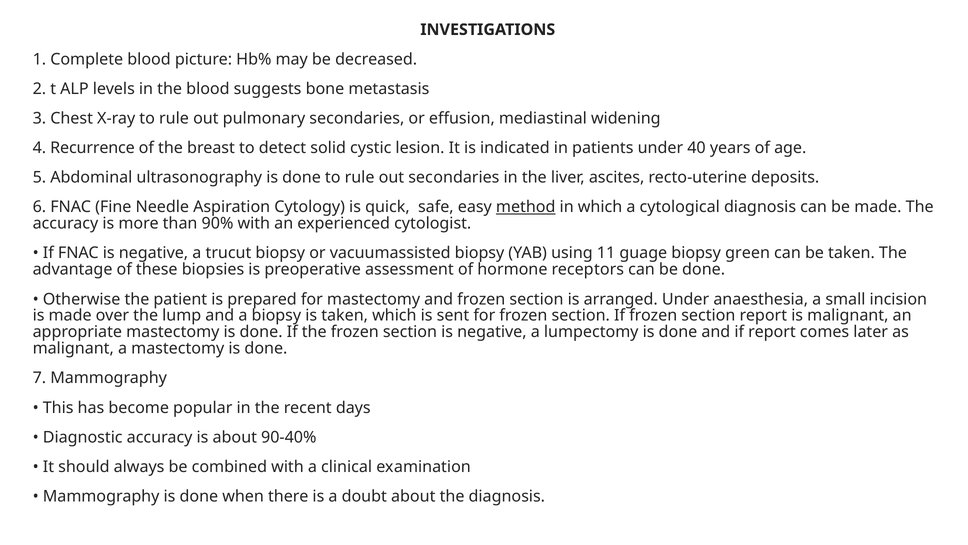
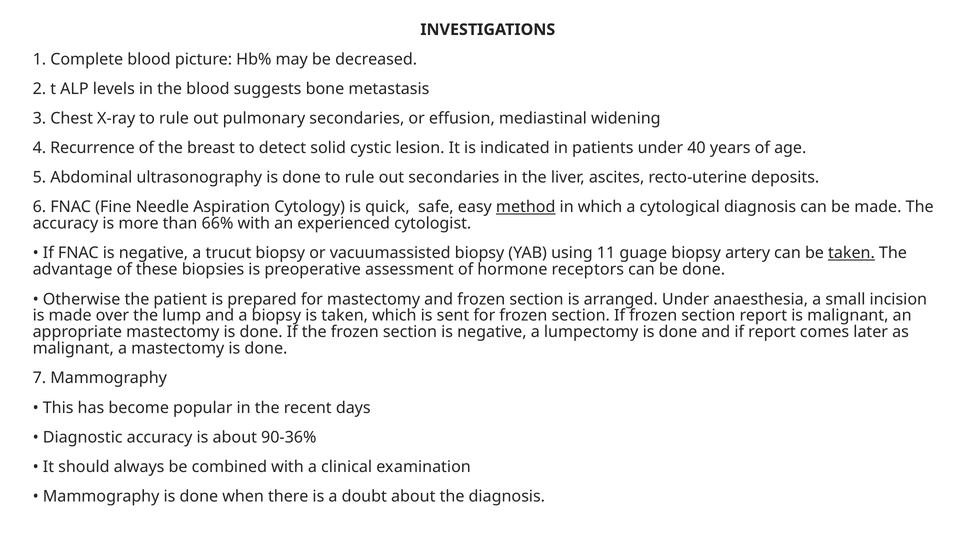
90%: 90% -> 66% (218, 223)
green: green -> artery (748, 253)
taken underline: none -> present (851, 253)
90-40%: 90-40% -> 90-36% (289, 437)
